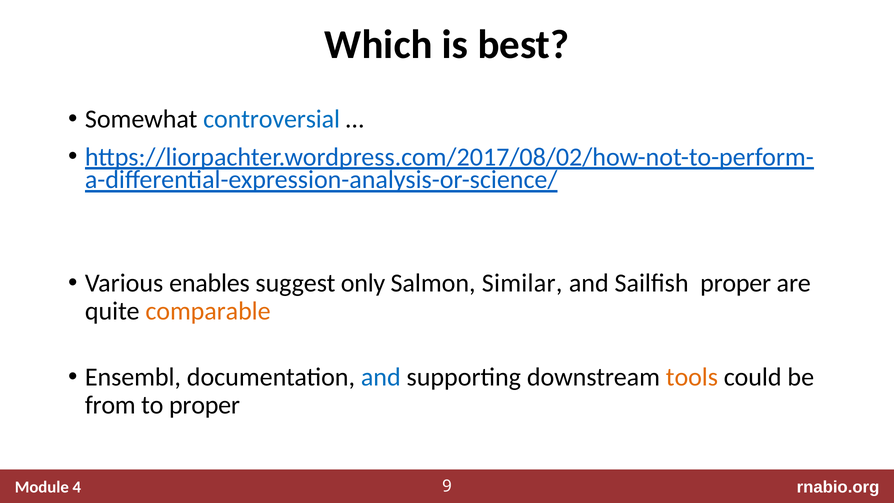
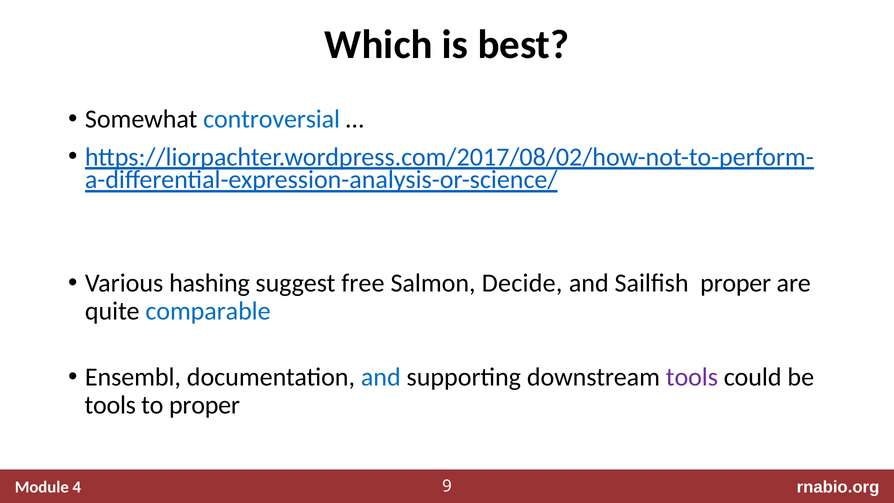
enables: enables -> hashing (209, 283)
only: only -> free (363, 283)
Similar: Similar -> Decide (522, 283)
comparable colour: orange -> blue (208, 311)
tools colour: orange -> purple (692, 377)
from: from -> tools (110, 405)
